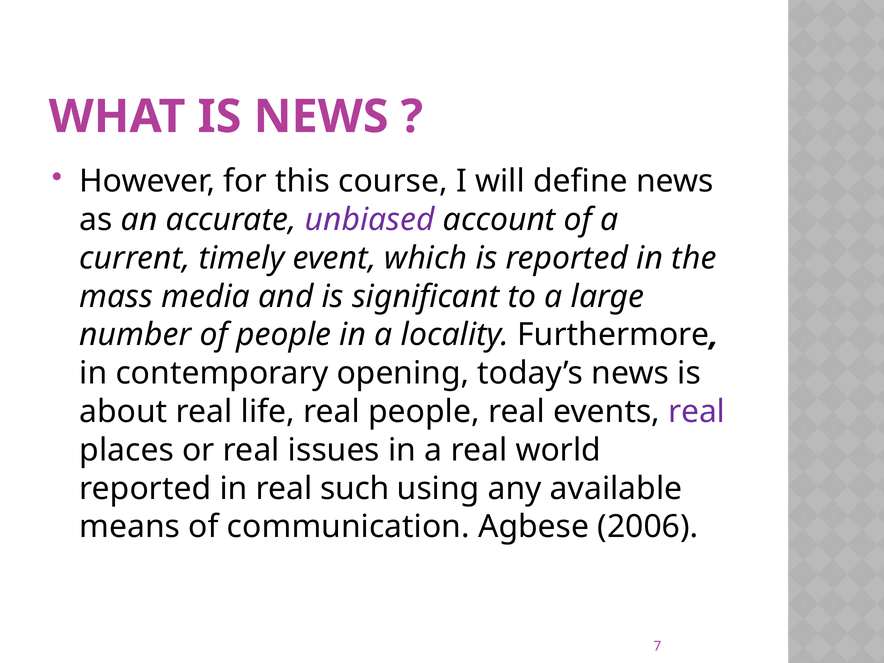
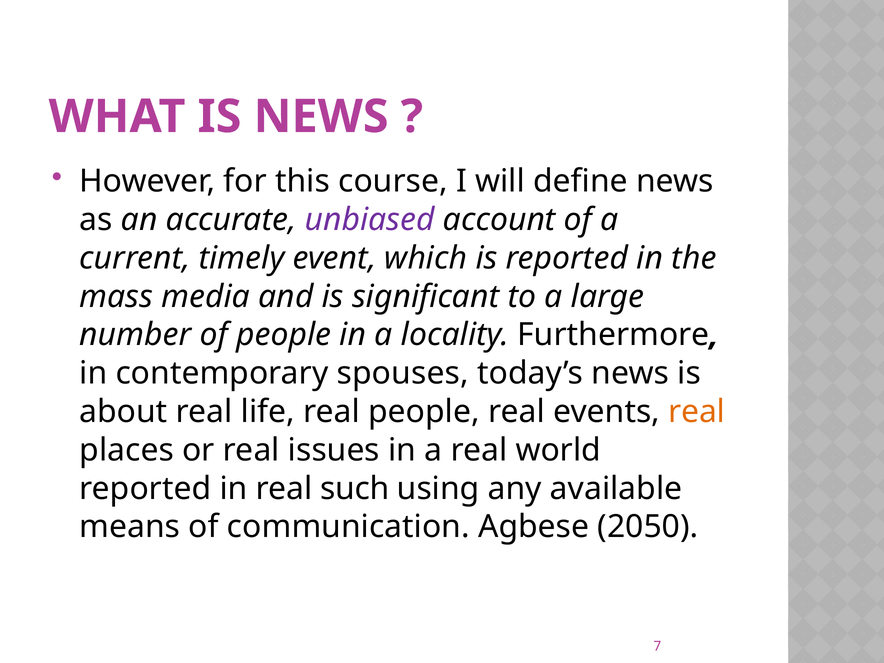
opening: opening -> spouses (403, 373)
real colour: purple -> orange (697, 412)
2006: 2006 -> 2050 (648, 527)
